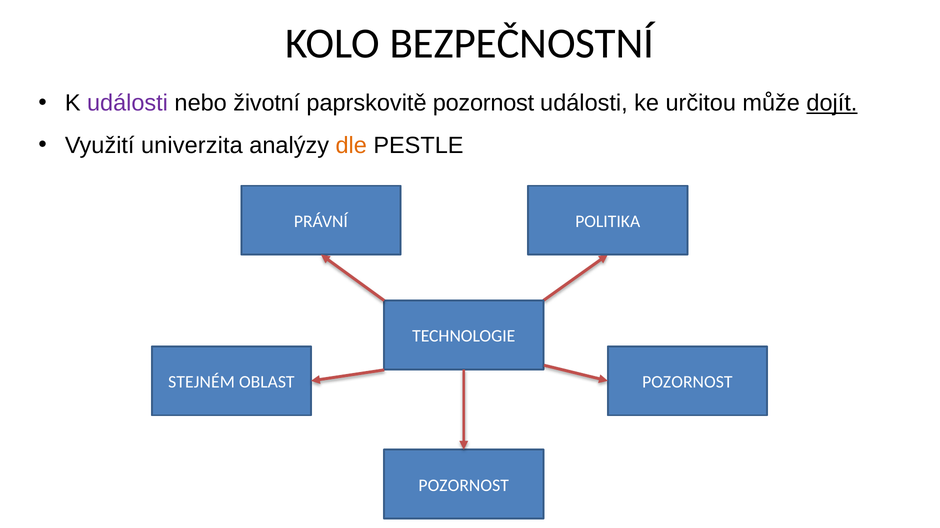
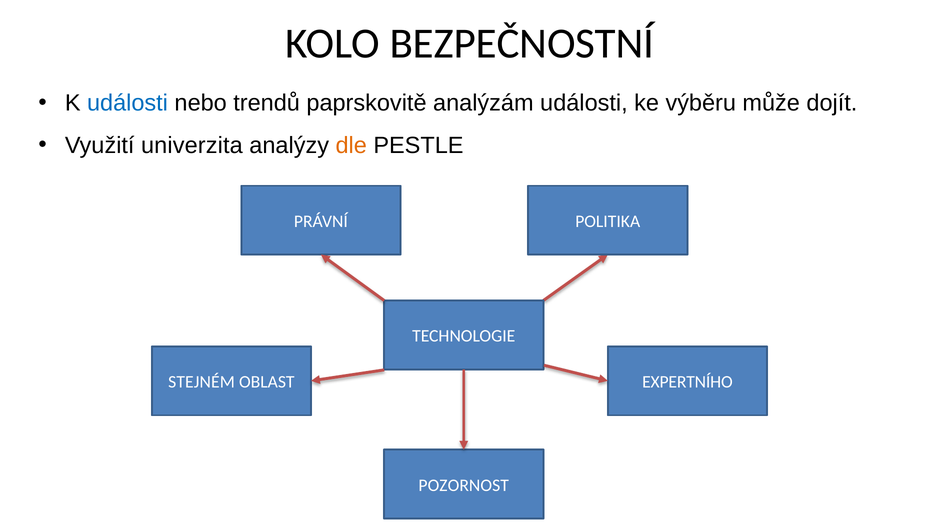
události colour: purple -> blue (127, 103)
životní: životní -> trendů (267, 103)
paprskovitě pozornost: pozornost -> analýzám (483, 103)
určitou: určitou -> výběru (701, 103)
dojít underline: present -> none (832, 103)
POZORNOST: POZORNOST -> EXPERTNÍHO (687, 383)
